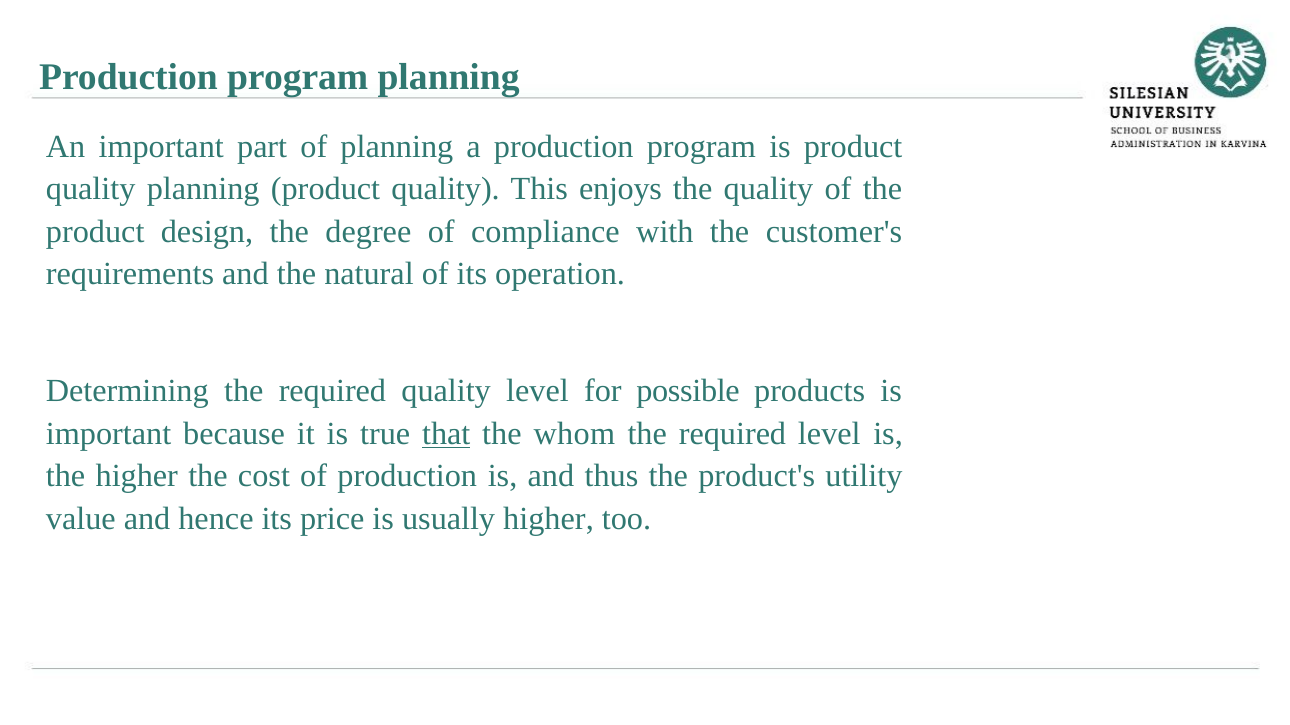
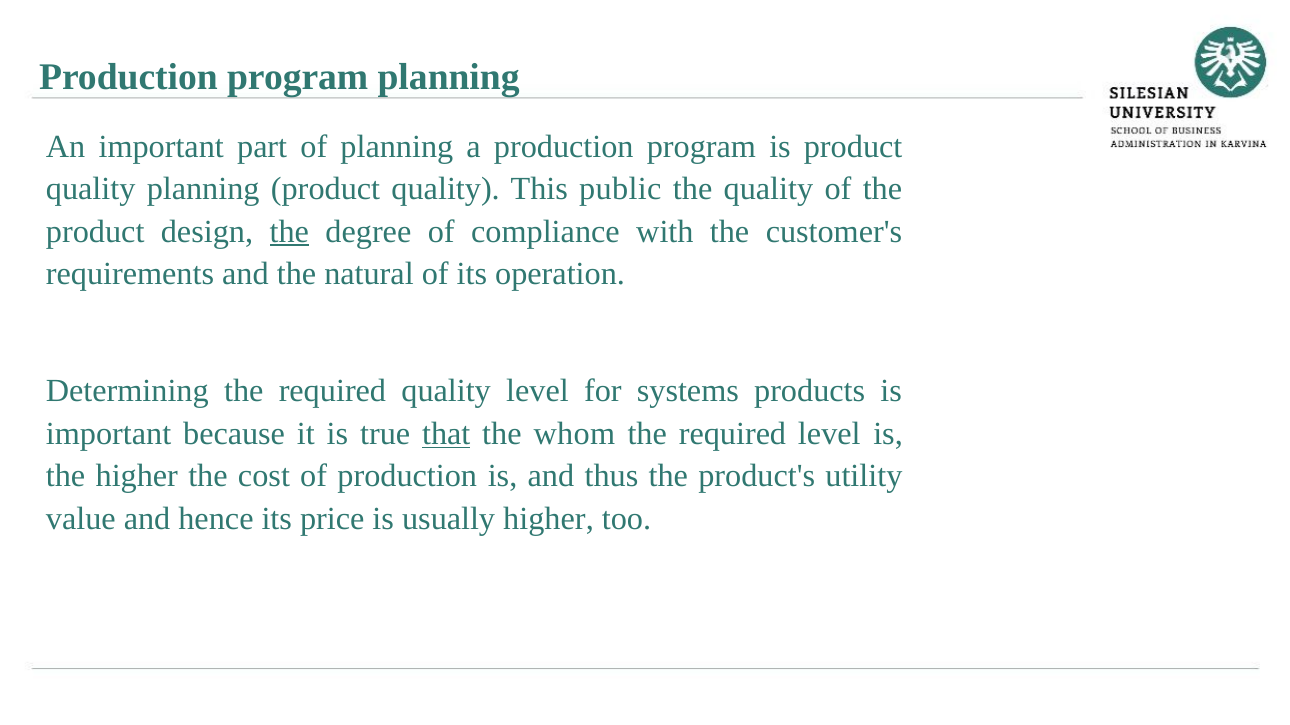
enjoys: enjoys -> public (620, 189)
the underline: none -> present (289, 232)
possible: possible -> systems (688, 391)
